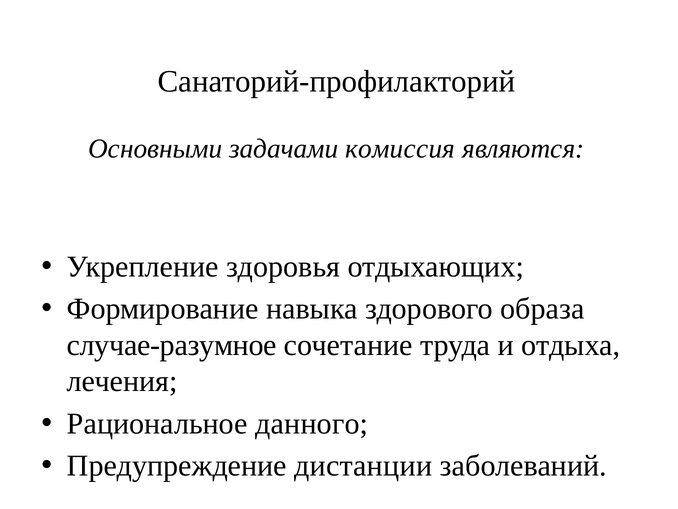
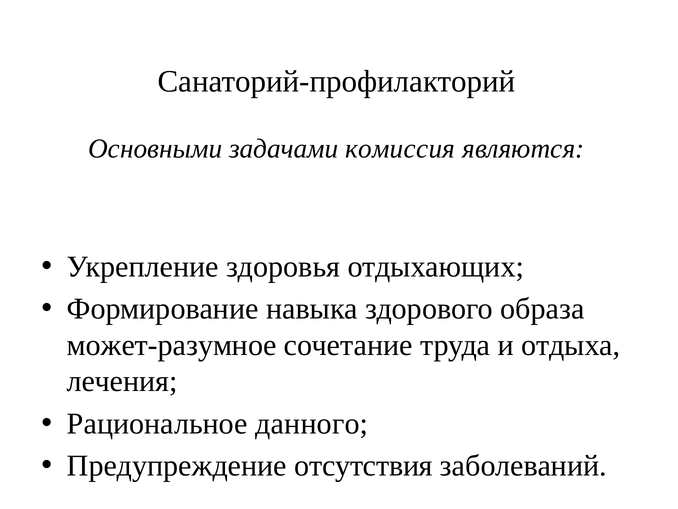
случае-разумное: случае-разумное -> может-разумное (172, 345)
дистанции: дистанции -> отсутствия (364, 465)
